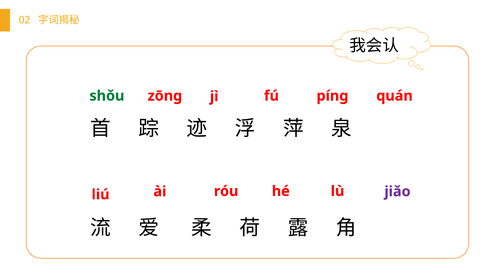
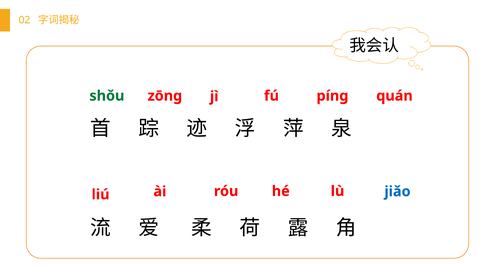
jiǎo colour: purple -> blue (397, 191)
